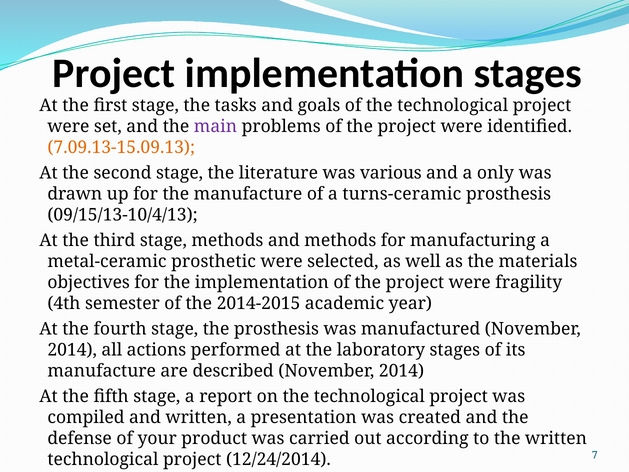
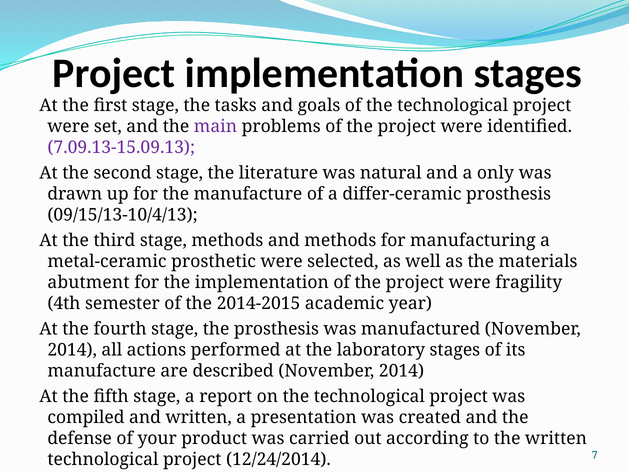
7.09.13-15.09.13 colour: orange -> purple (121, 147)
various: various -> natural (391, 173)
turns-ceramic: turns-ceramic -> differ-ceramic (402, 194)
objectives: objectives -> abutment (88, 282)
